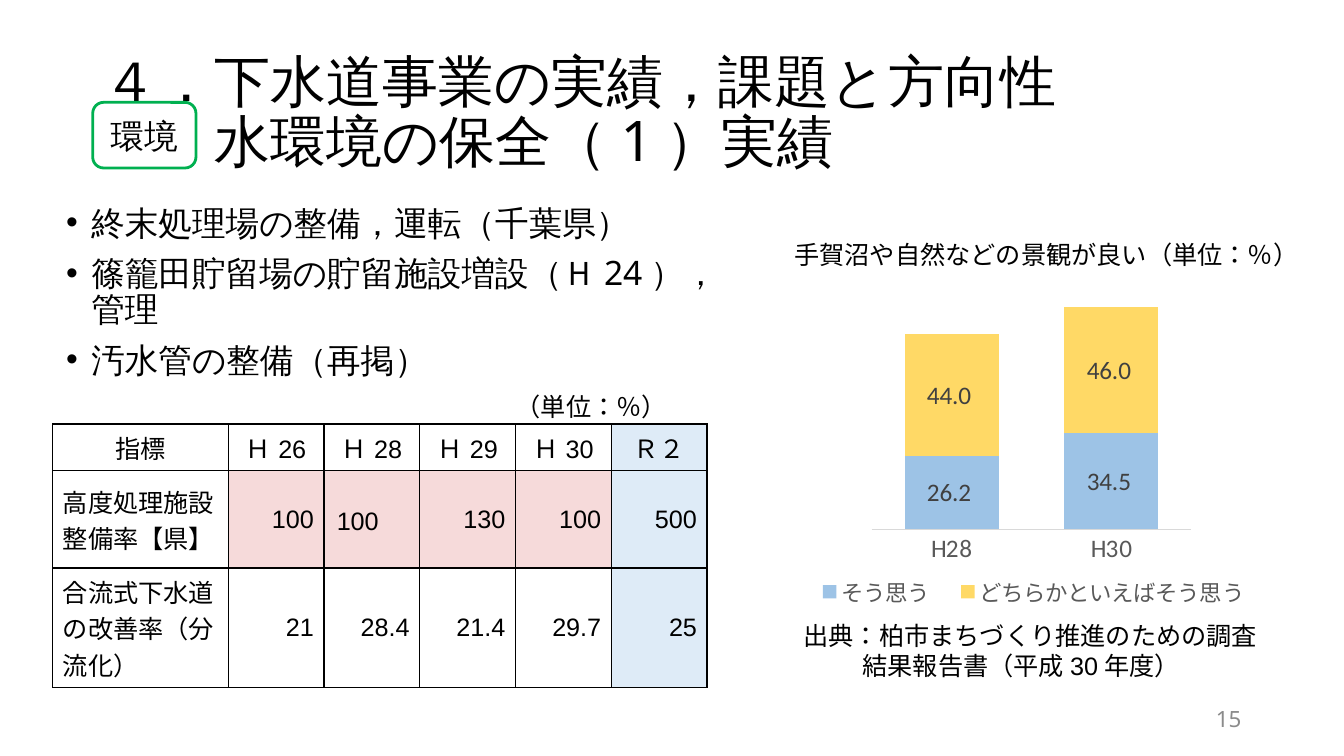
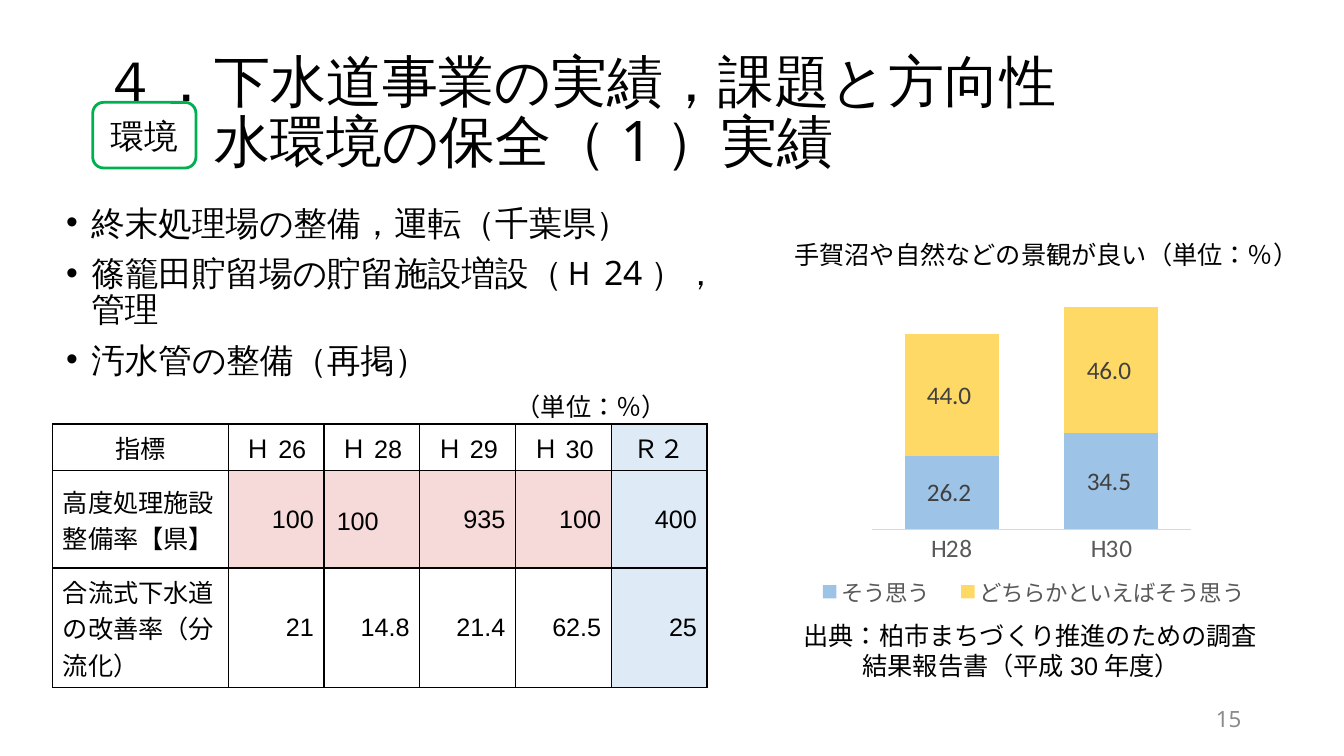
130: 130 -> 935 (484, 520)
500: 500 -> 400 (676, 520)
28.4: 28.4 -> 14.8 (385, 628)
29.7: 29.7 -> 62.5 (577, 628)
